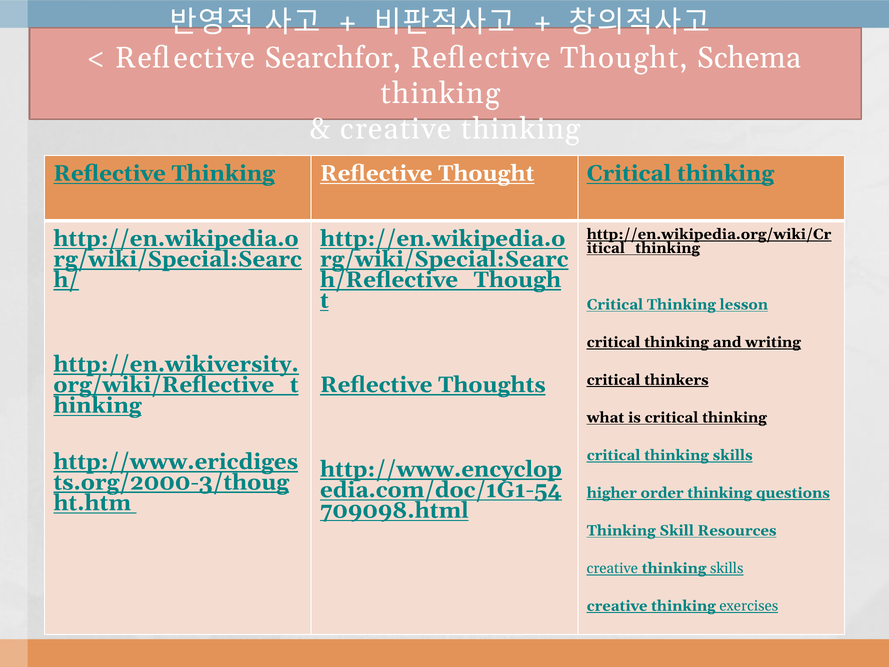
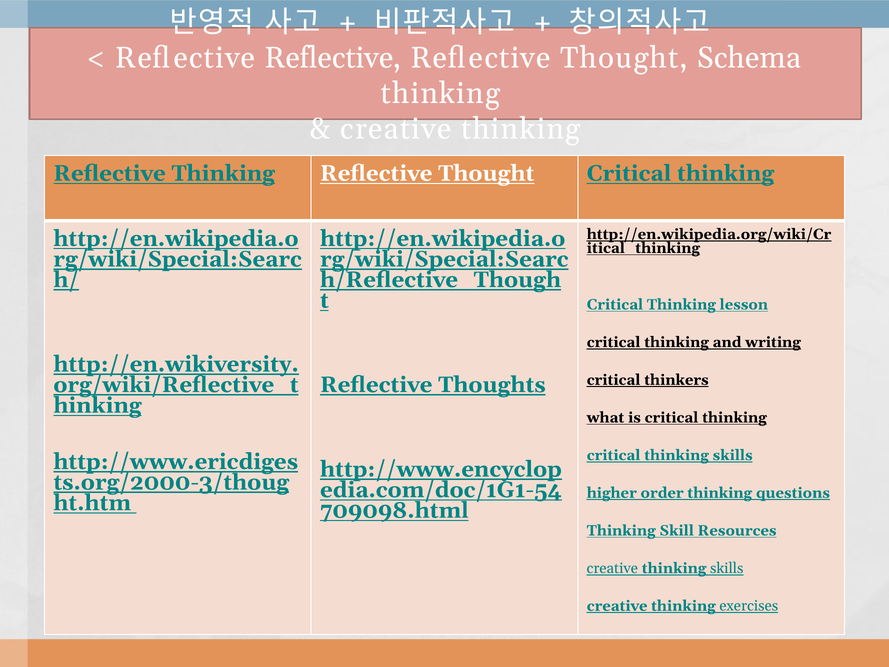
Searchfor: Searchfor -> Reflective (333, 58)
